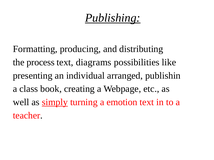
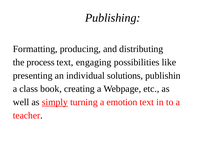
Publishing underline: present -> none (113, 18)
diagrams: diagrams -> engaging (94, 62)
arranged: arranged -> solutions (125, 76)
